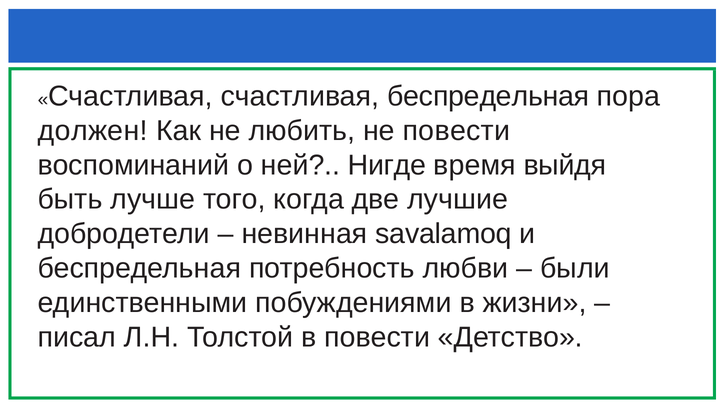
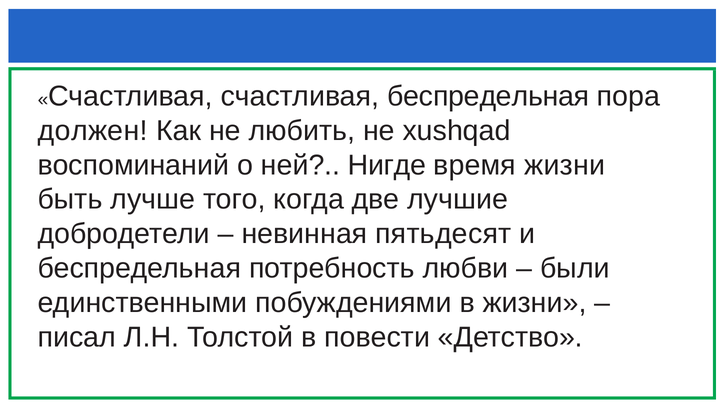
не повести: повести -> xushqad (457, 130)
время выйдя: выйдя -> жизни (565, 165)
savalamoq: savalamoq -> пятьдесят (443, 233)
